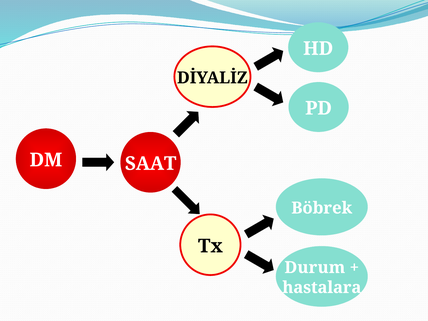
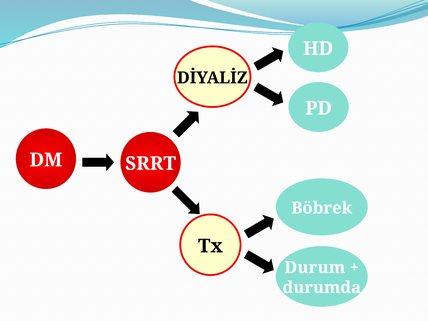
SAAT: SAAT -> SRRT (150, 164)
hastalara: hastalara -> durumda (322, 288)
